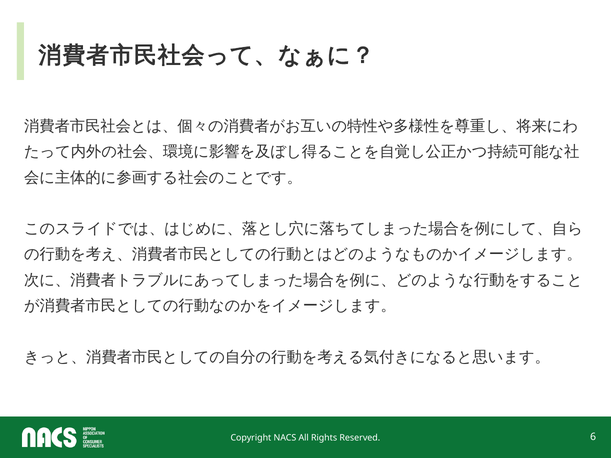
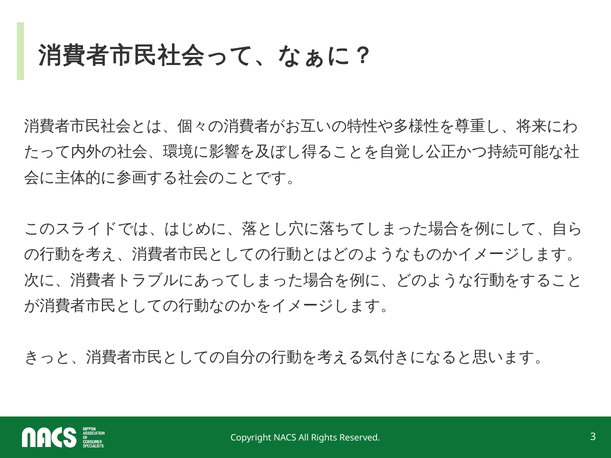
6: 6 -> 3 (593, 437)
